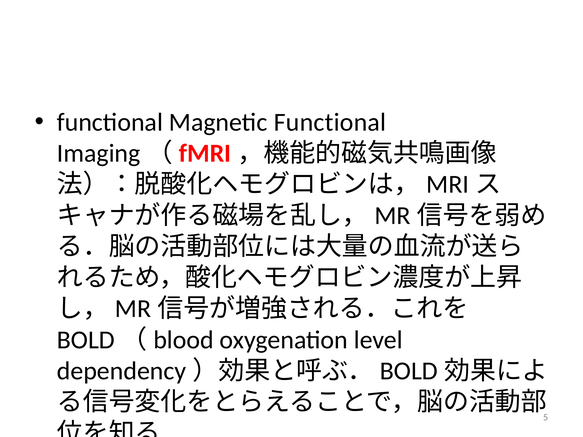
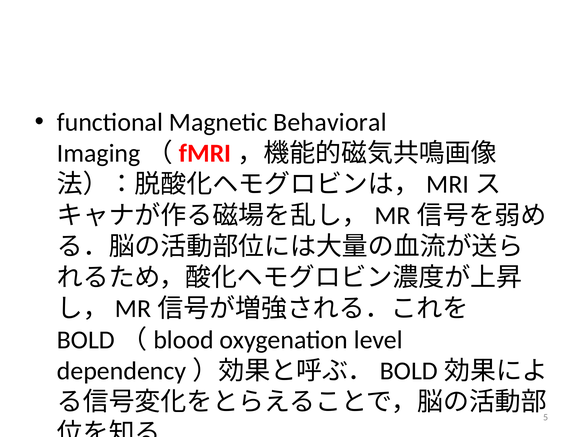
Magnetic Functional: Functional -> Behavioral (330, 122)
